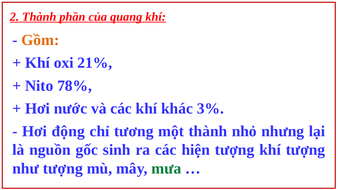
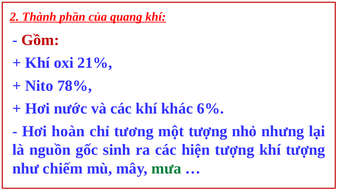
Gồm colour: orange -> red (40, 40)
3%: 3% -> 6% (210, 109)
động: động -> hoàn (68, 131)
một thành: thành -> tượng (208, 131)
như tượng: tượng -> chiếm (63, 169)
